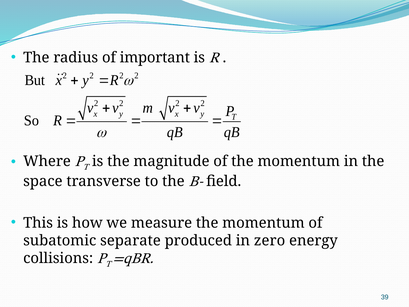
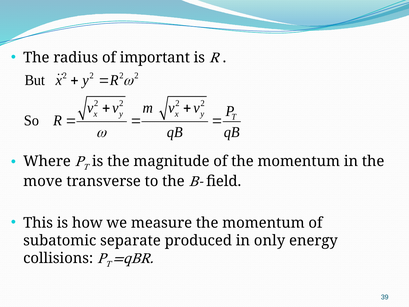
space: space -> move (43, 181)
zero: zero -> only (270, 240)
